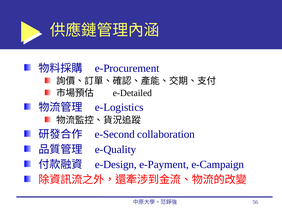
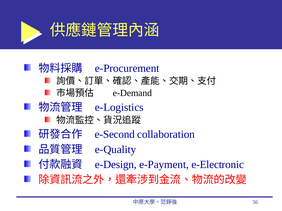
e-Detailed: e-Detailed -> e-Demand (132, 93)
e-Campaign: e-Campaign -> e-Electronic (218, 165)
